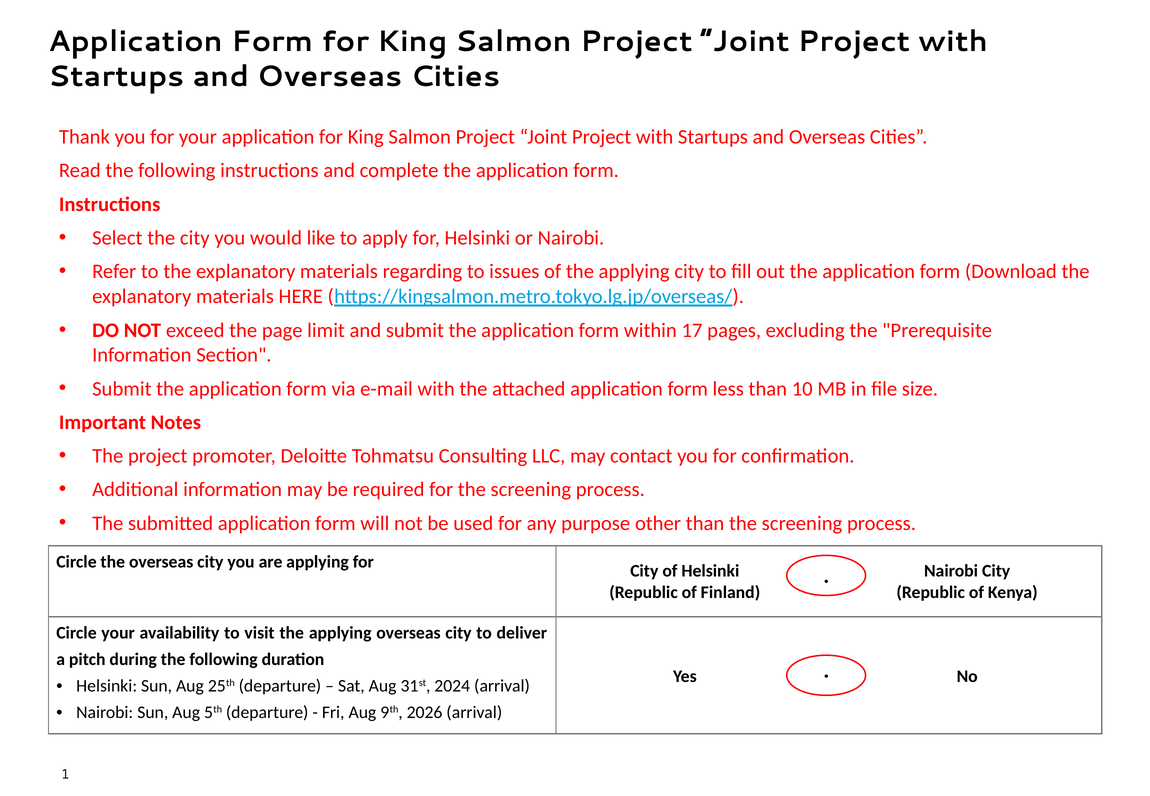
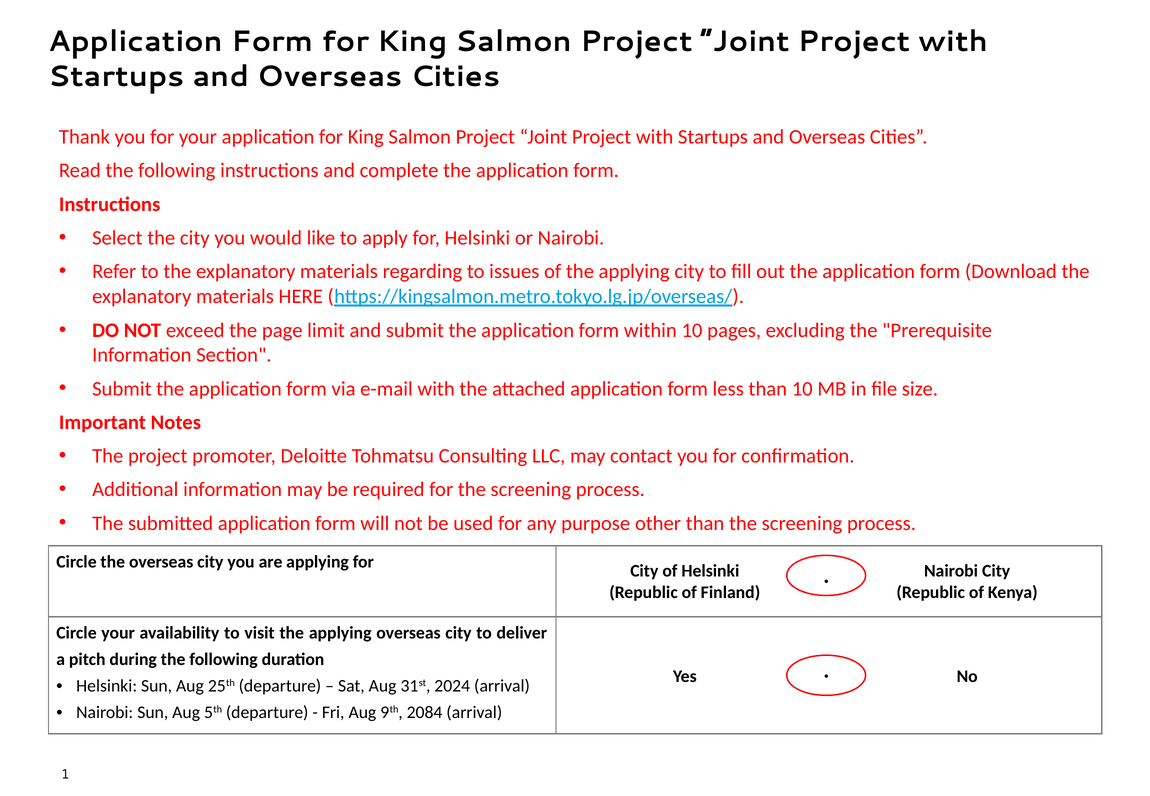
within 17: 17 -> 10 (692, 330)
2026: 2026 -> 2084 (425, 712)
